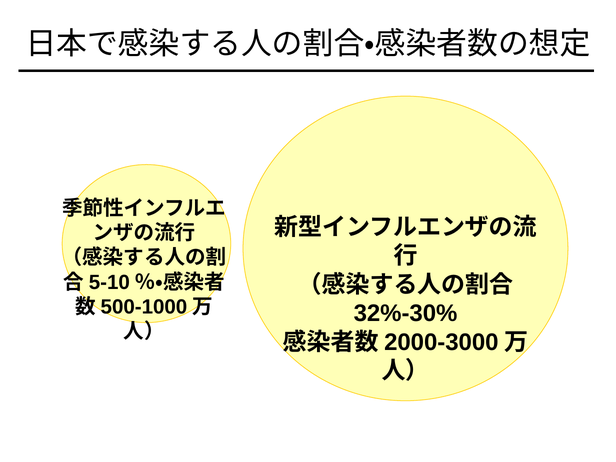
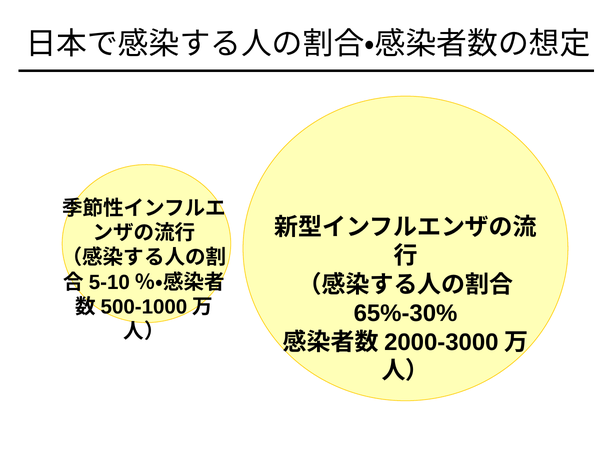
32%-30%: 32%-30% -> 65%-30% (406, 313)
